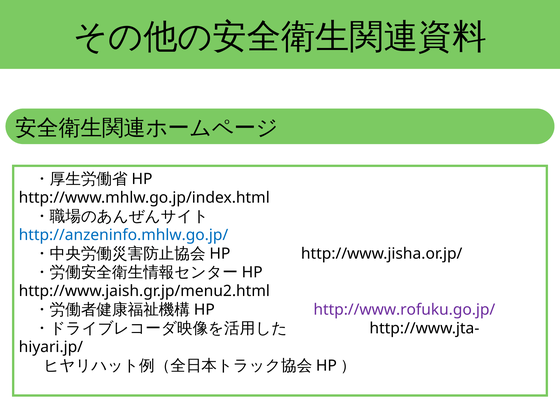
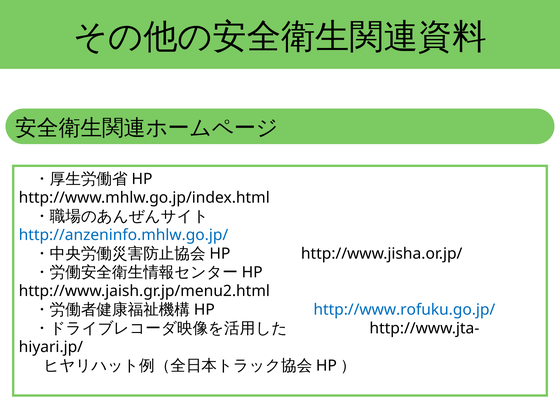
http://www.rofuku.go.jp/ colour: purple -> blue (404, 310)
